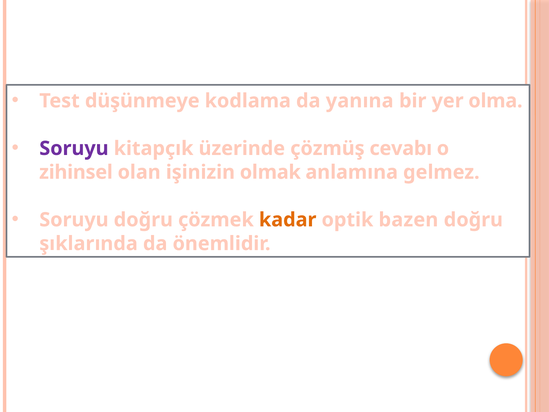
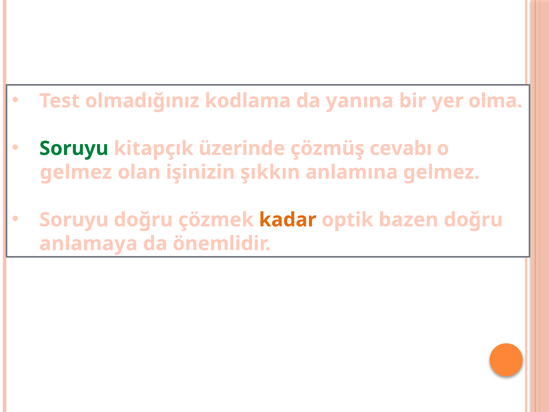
düşünmeye: düşünmeye -> olmadığınız (142, 101)
Soruyu colour: purple -> green (74, 148)
zihinsel: zihinsel -> gelmez (76, 172)
olmak: olmak -> şıkkın (270, 172)
şıklarında: şıklarında -> anlamaya (88, 243)
